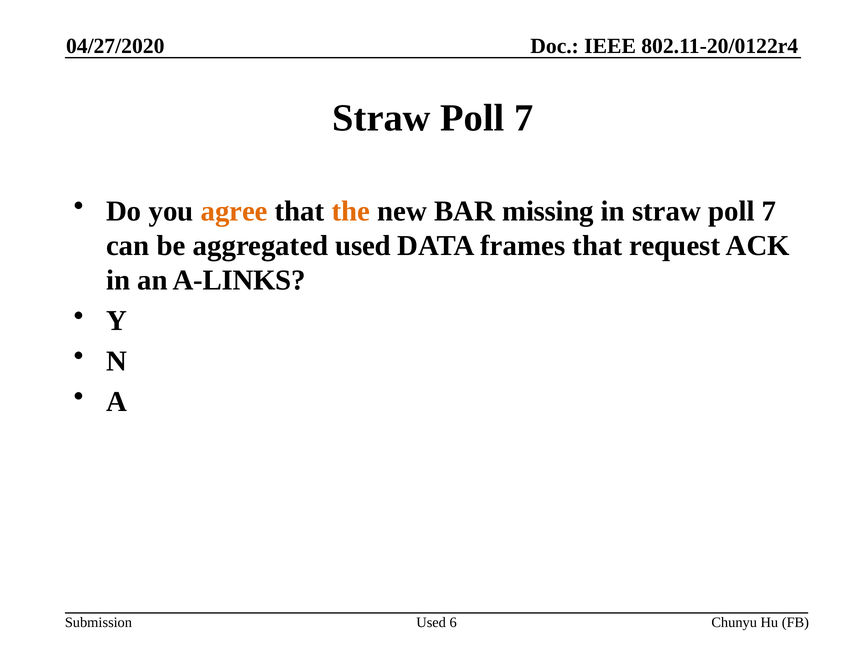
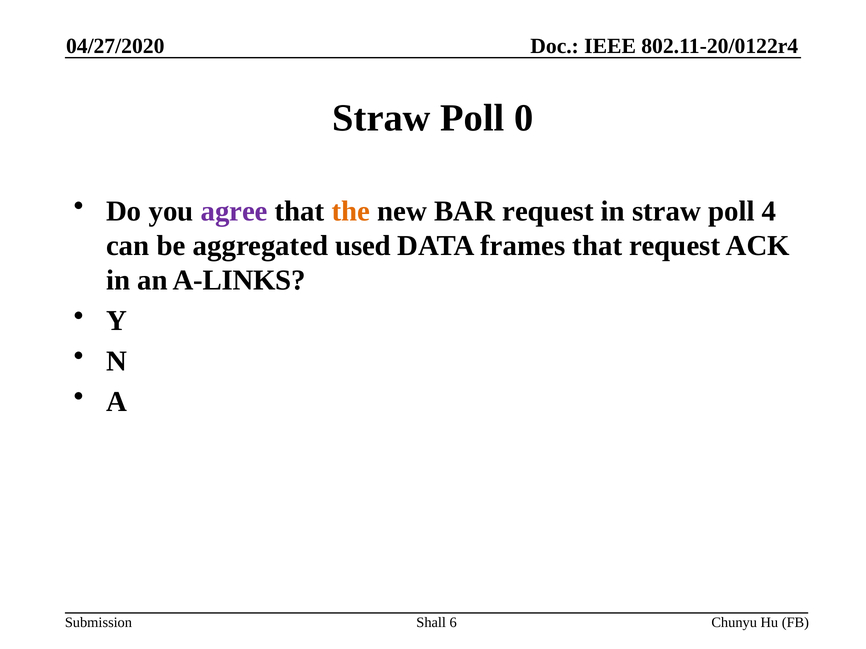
7: 7 -> 0 (524, 118)
agree colour: orange -> purple (234, 211)
BAR missing: missing -> request (548, 211)
in straw poll 7: 7 -> 4 (769, 211)
Used: Used -> Shall (431, 623)
